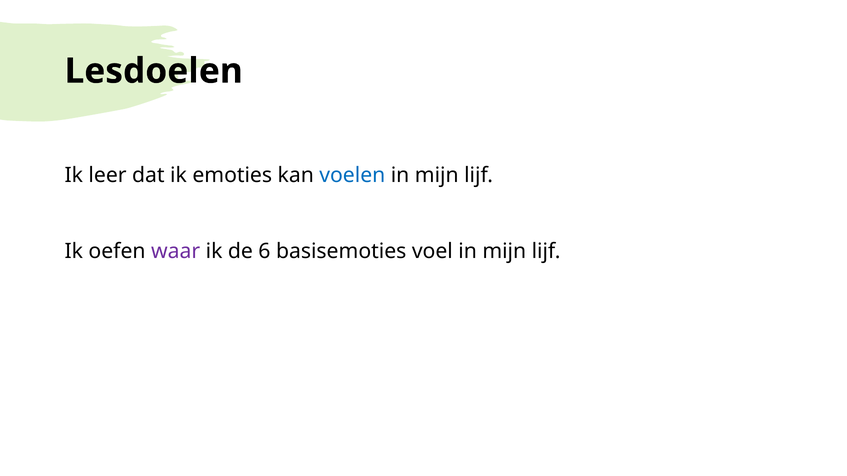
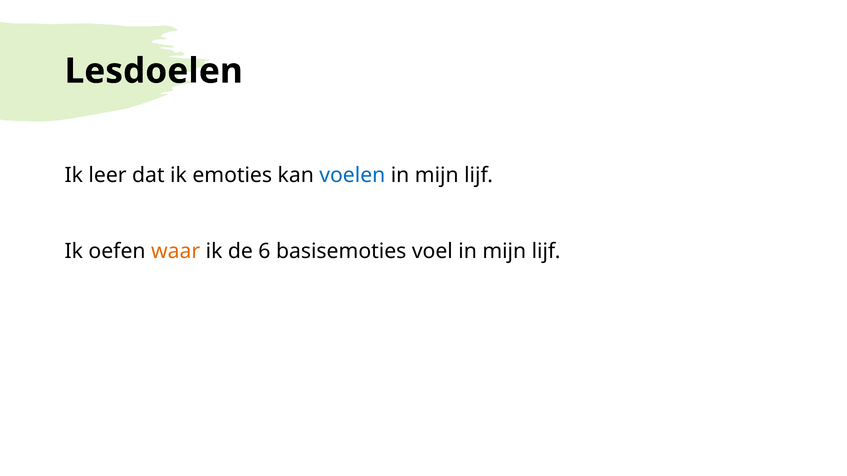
waar colour: purple -> orange (176, 252)
